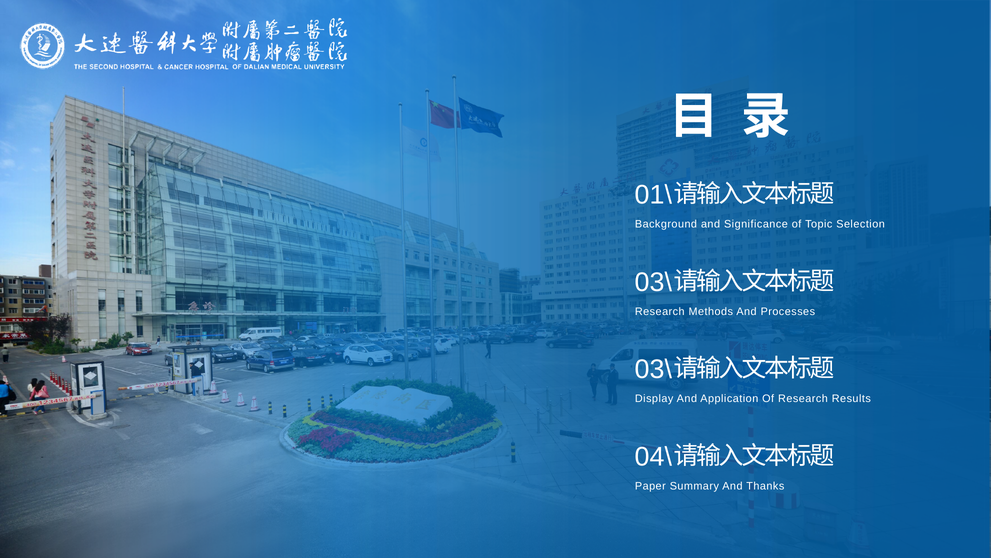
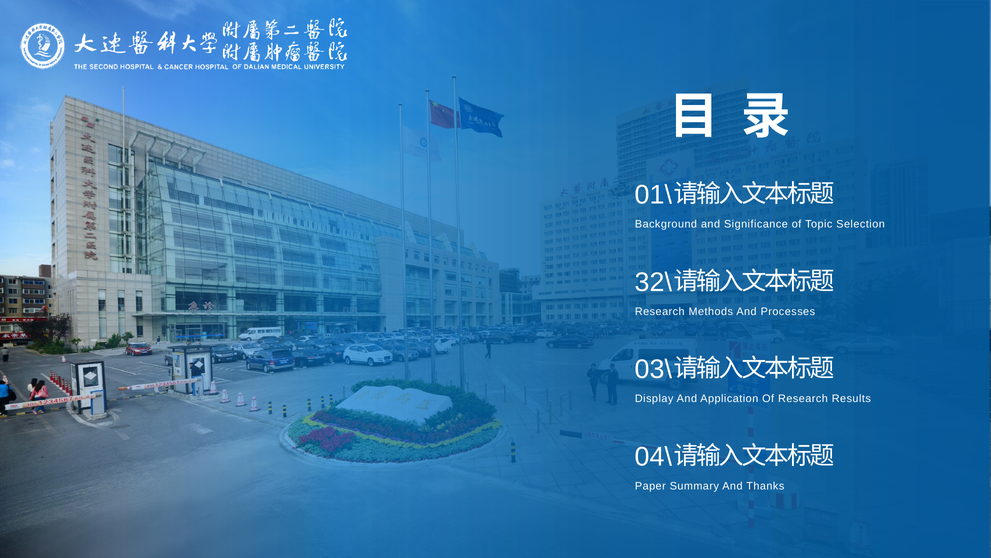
03\: 03\ -> 32\ (653, 282)
